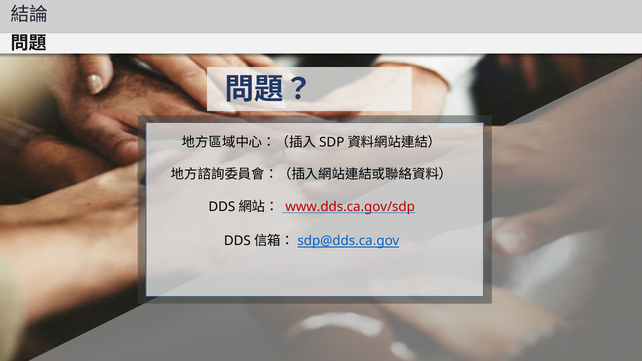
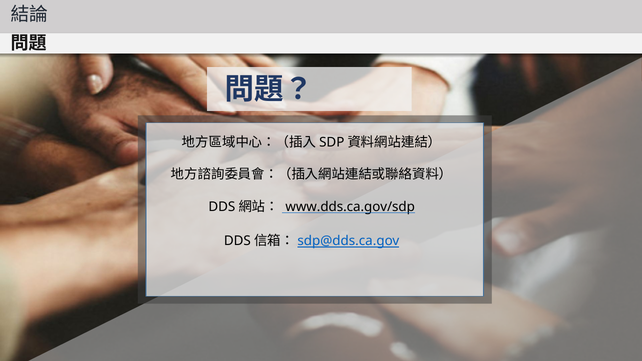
www.dds.ca.gov/sdp colour: red -> black (350, 207)
